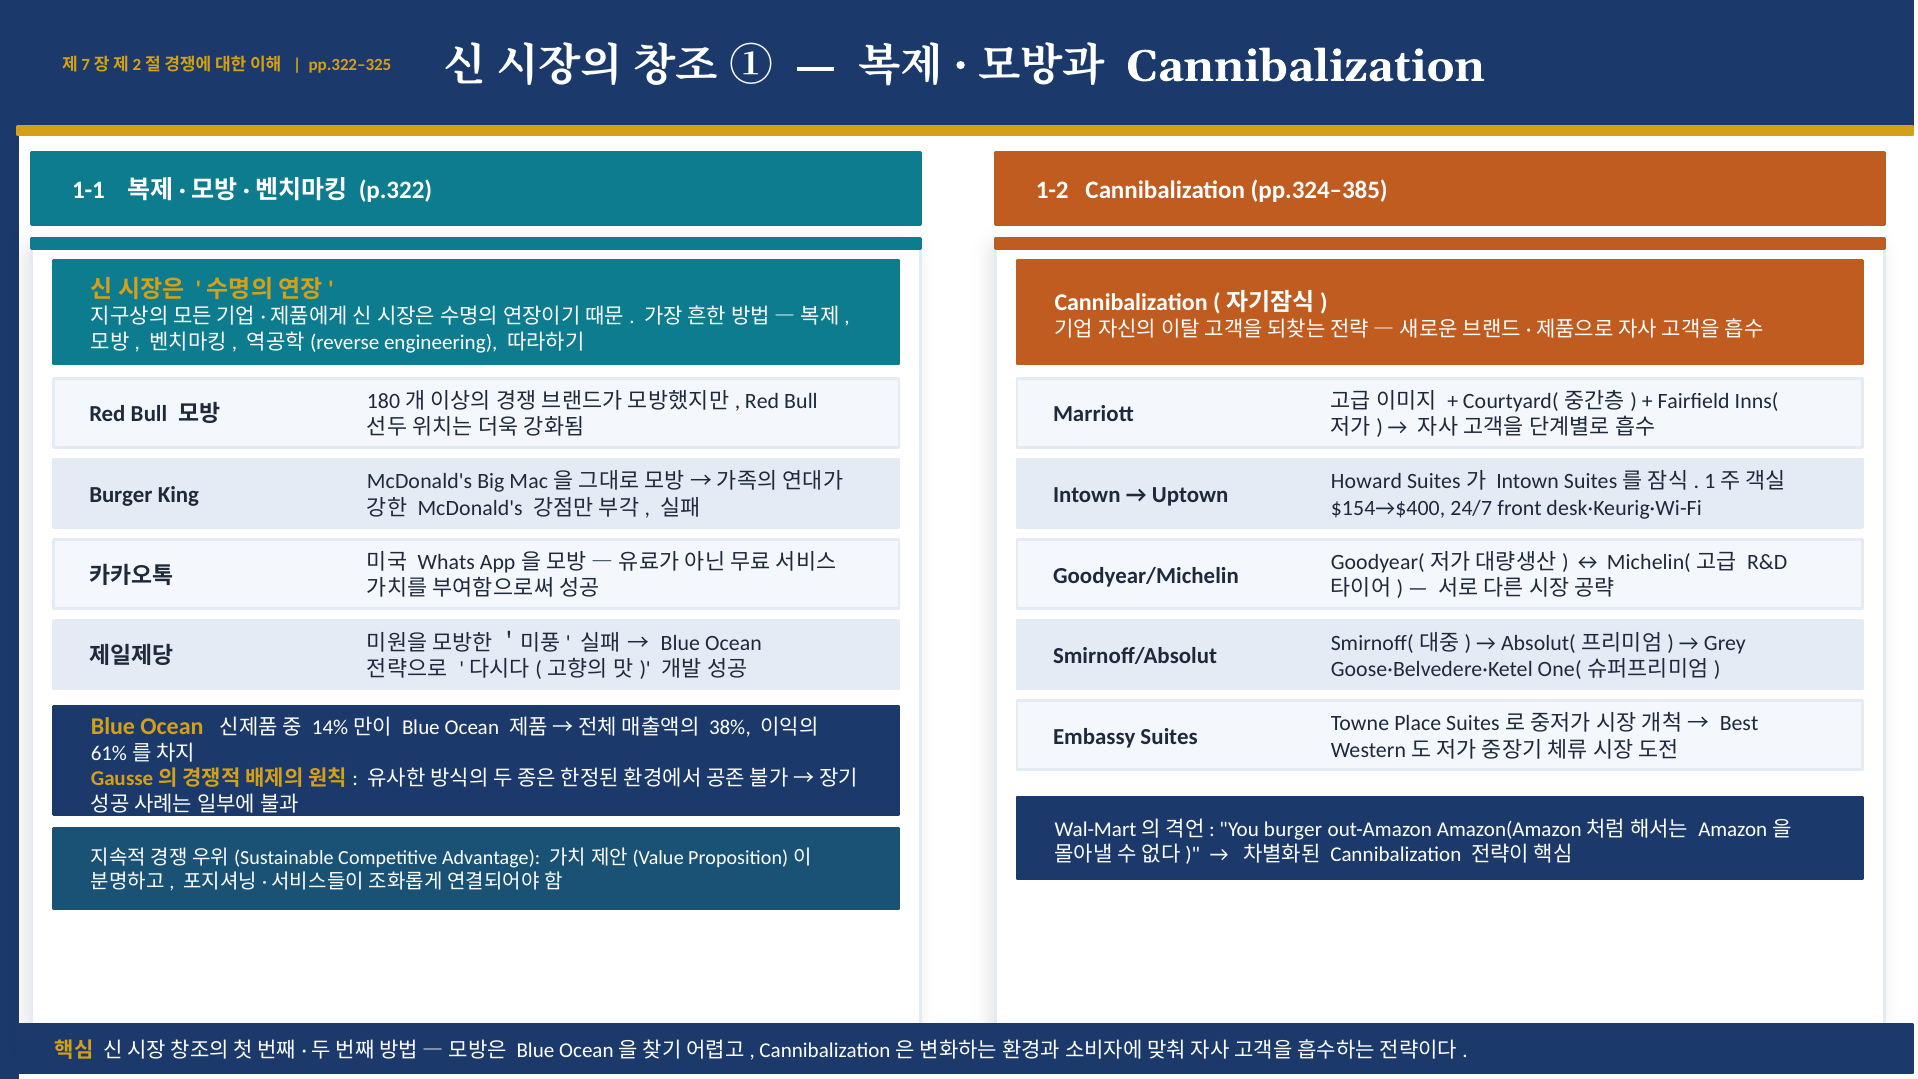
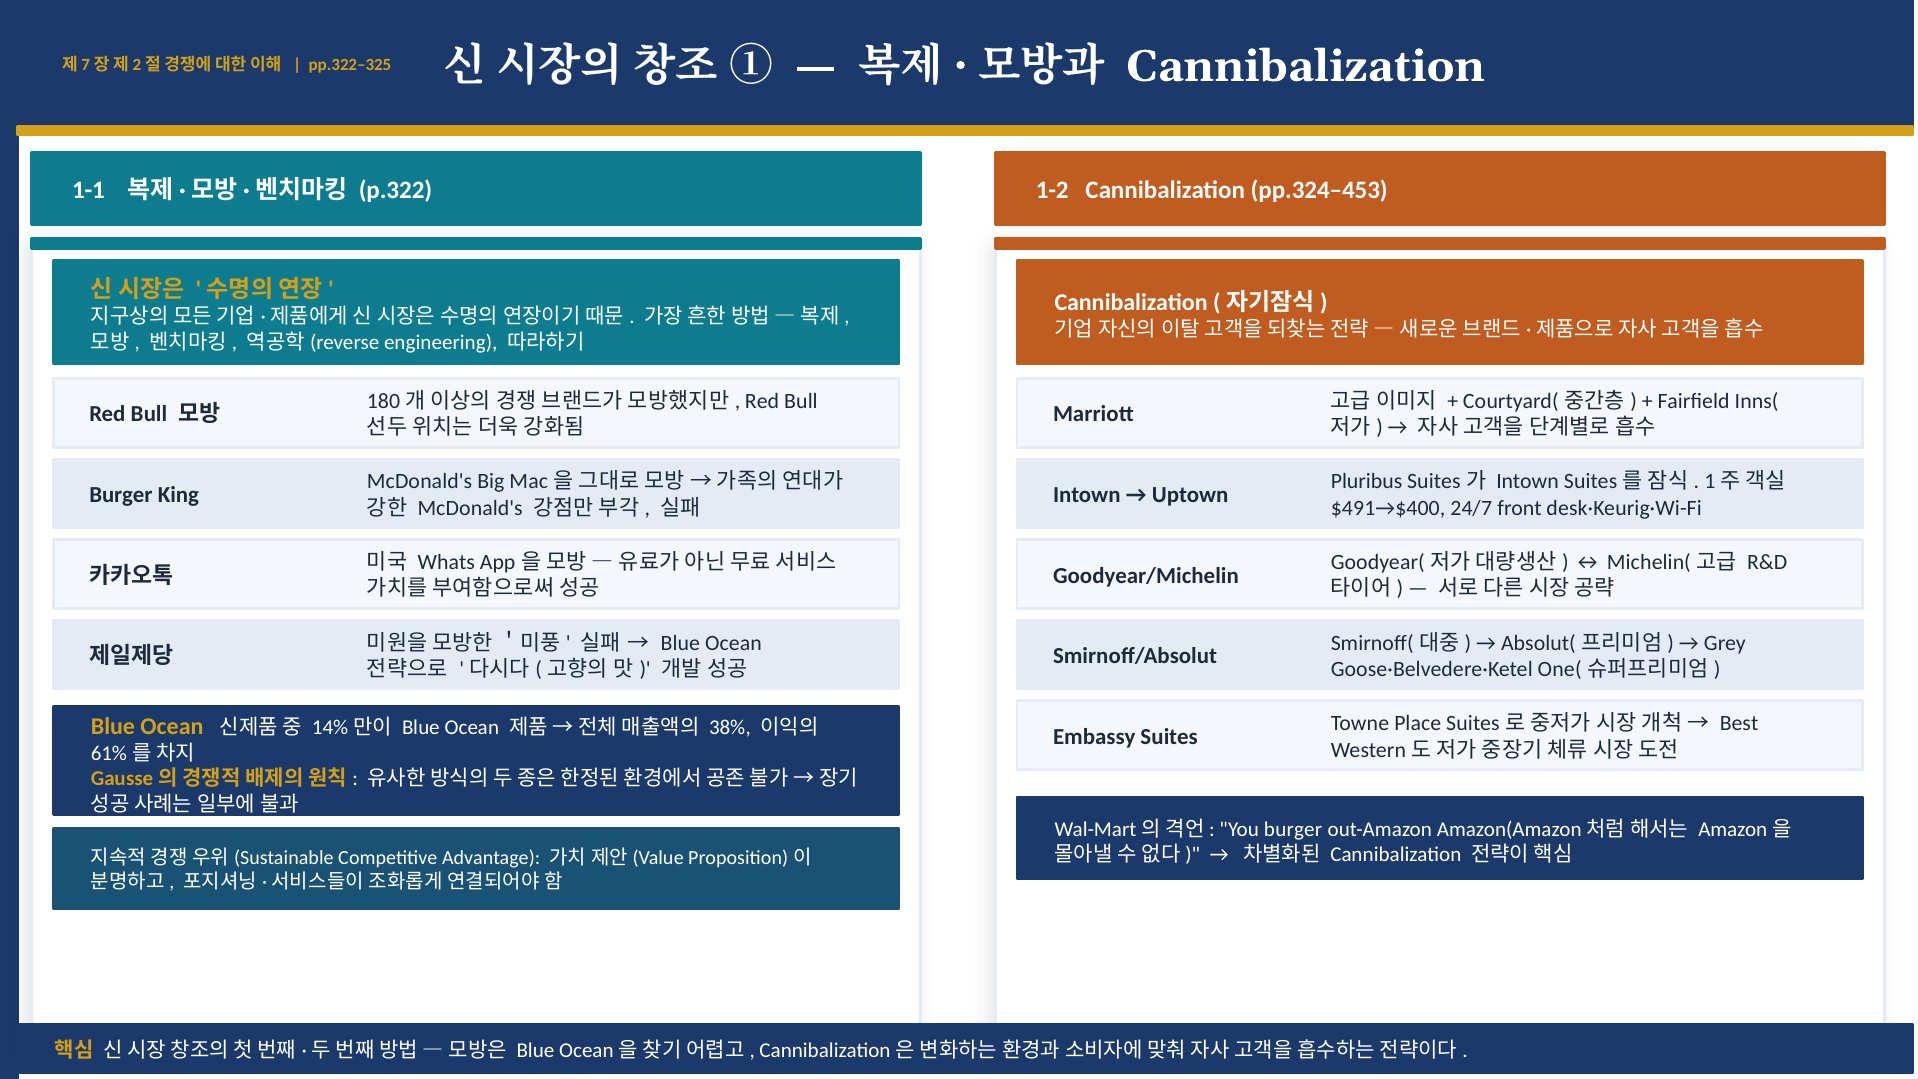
pp.324–385: pp.324–385 -> pp.324–453 (1319, 190)
Howard: Howard -> Pluribus (1367, 482)
$154→$400: $154→$400 -> $491→$400 (1388, 508)
